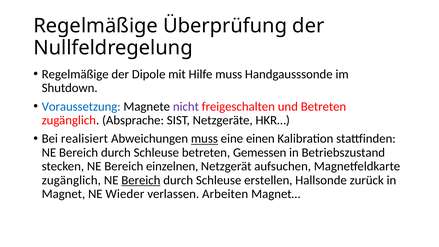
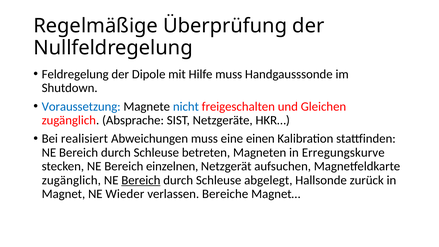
Regelmäßige: Regelmäßige -> Feldregelung (75, 74)
nicht colour: purple -> blue (186, 106)
und Betreten: Betreten -> Gleichen (323, 106)
muss underline: present -> none (204, 139)
Gemessen: Gemessen -> Magneten (260, 153)
Betriebszustand: Betriebszustand -> Erregungskurve (343, 153)
erstellen: erstellen -> abgelegt (268, 180)
Arbeiten: Arbeiten -> Bereiche (225, 194)
